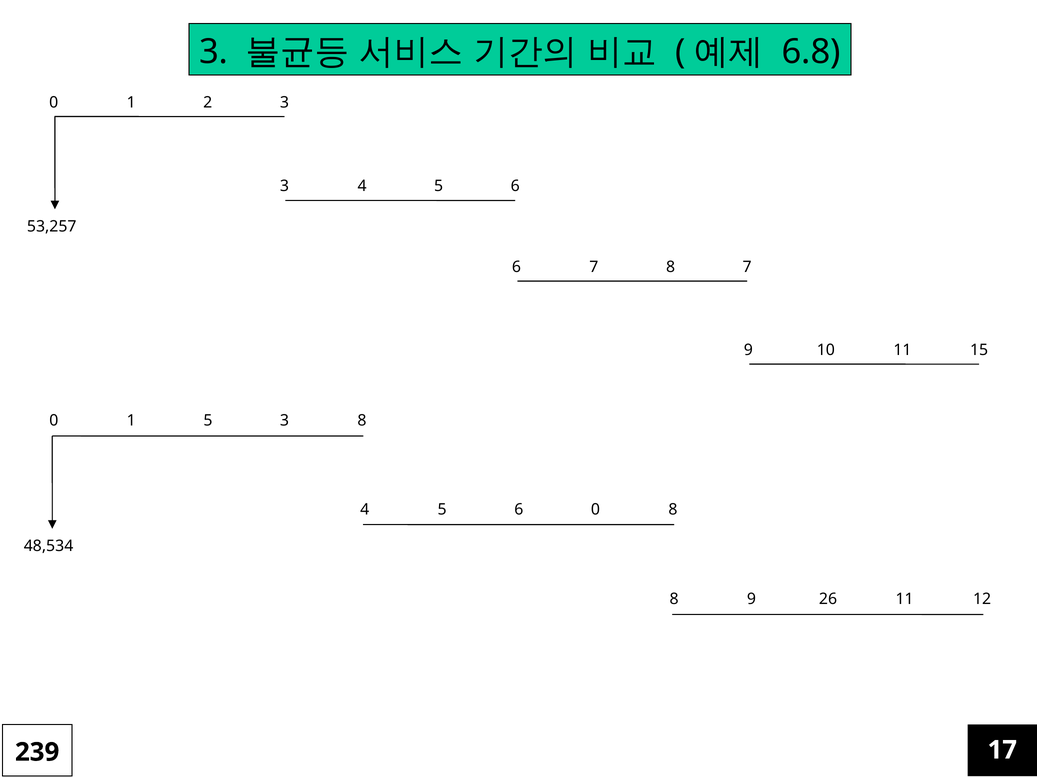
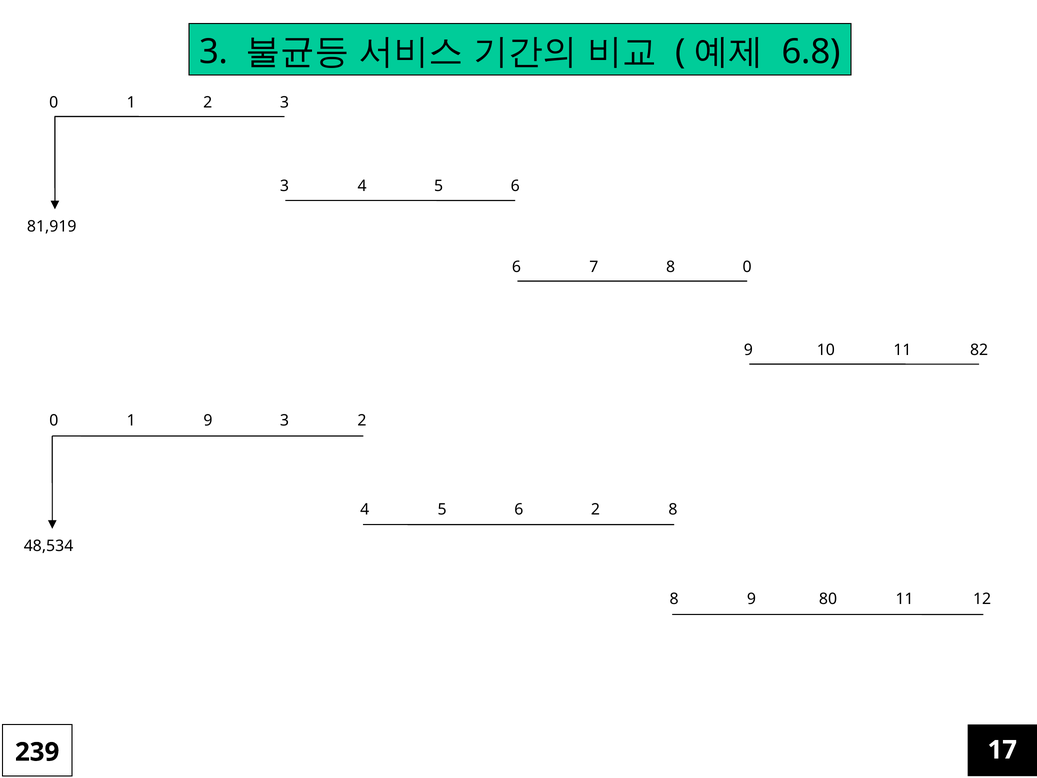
53,257: 53,257 -> 81,919 (52, 226)
8 7: 7 -> 0 (747, 267)
15: 15 -> 82 (979, 350)
1 5: 5 -> 9 (208, 421)
3 8: 8 -> 2 (362, 421)
6 0: 0 -> 2 (595, 509)
26: 26 -> 80 (828, 599)
